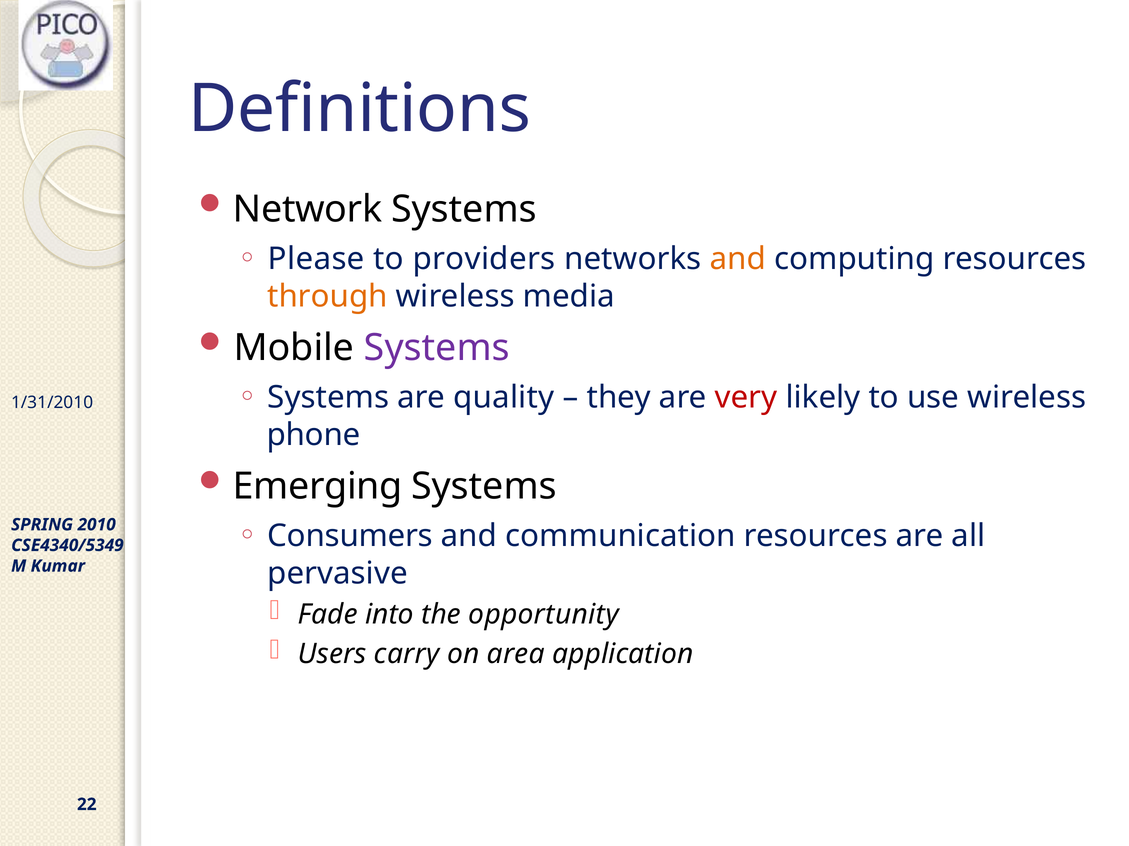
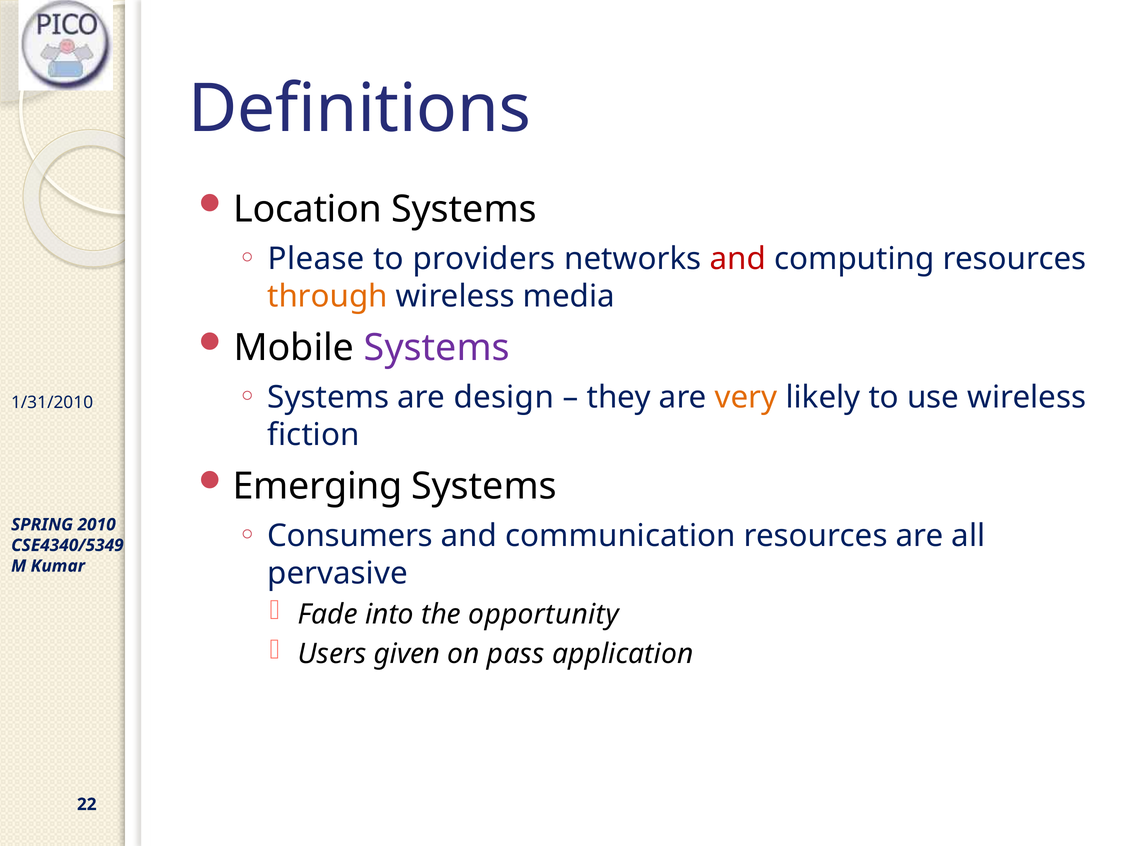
Network: Network -> Location (308, 210)
and colour: orange -> red (738, 259)
quality: quality -> design (504, 398)
very colour: red -> orange (746, 398)
phone: phone -> fiction (313, 435)
carry: carry -> given (407, 654)
area: area -> pass (516, 654)
